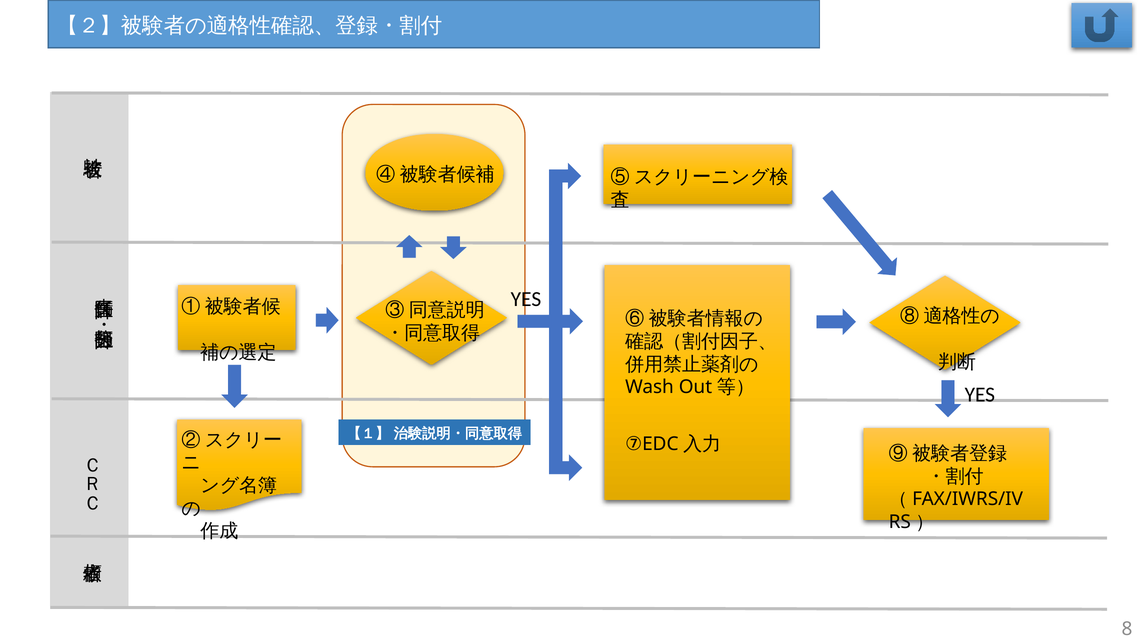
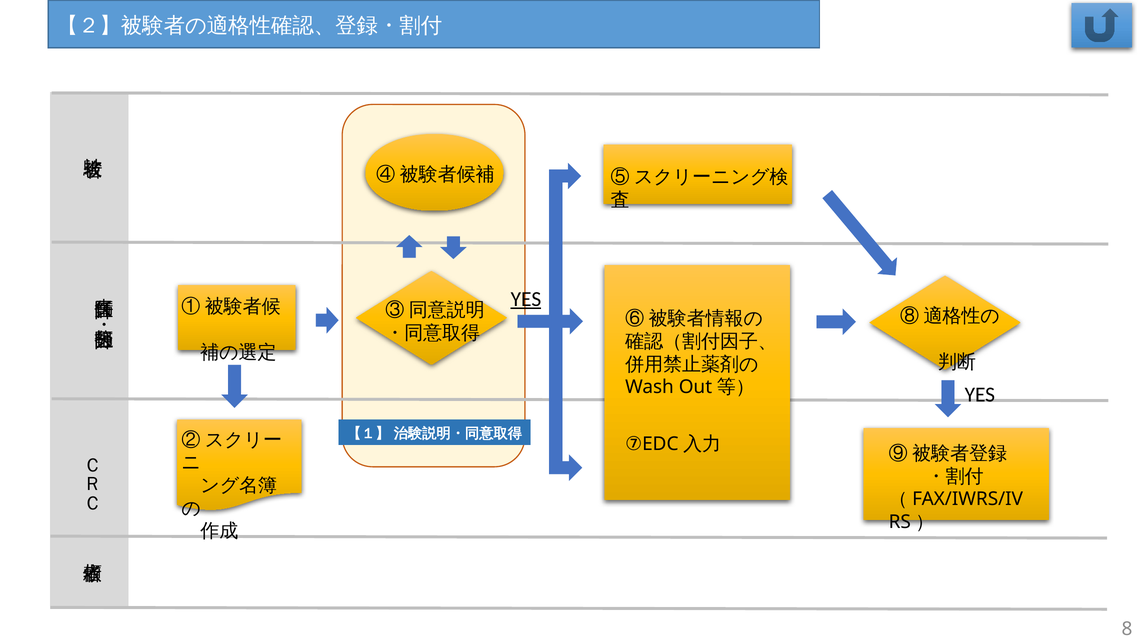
YES underline: none -> present (526, 299)
